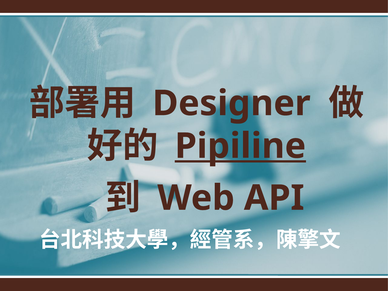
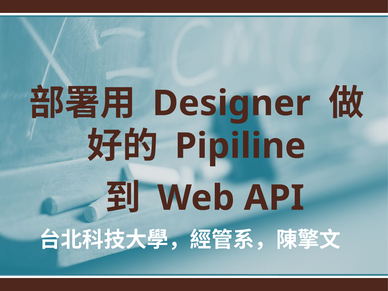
Pipiline underline: present -> none (240, 146)
